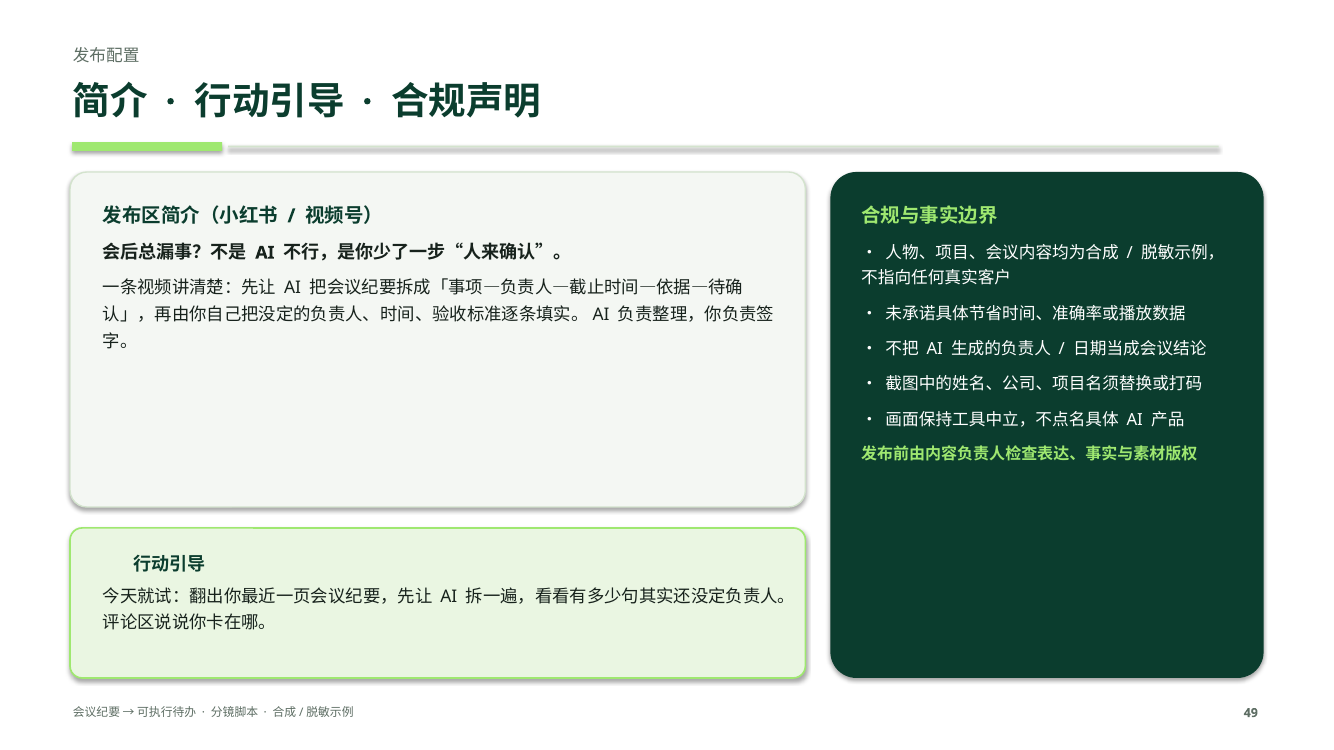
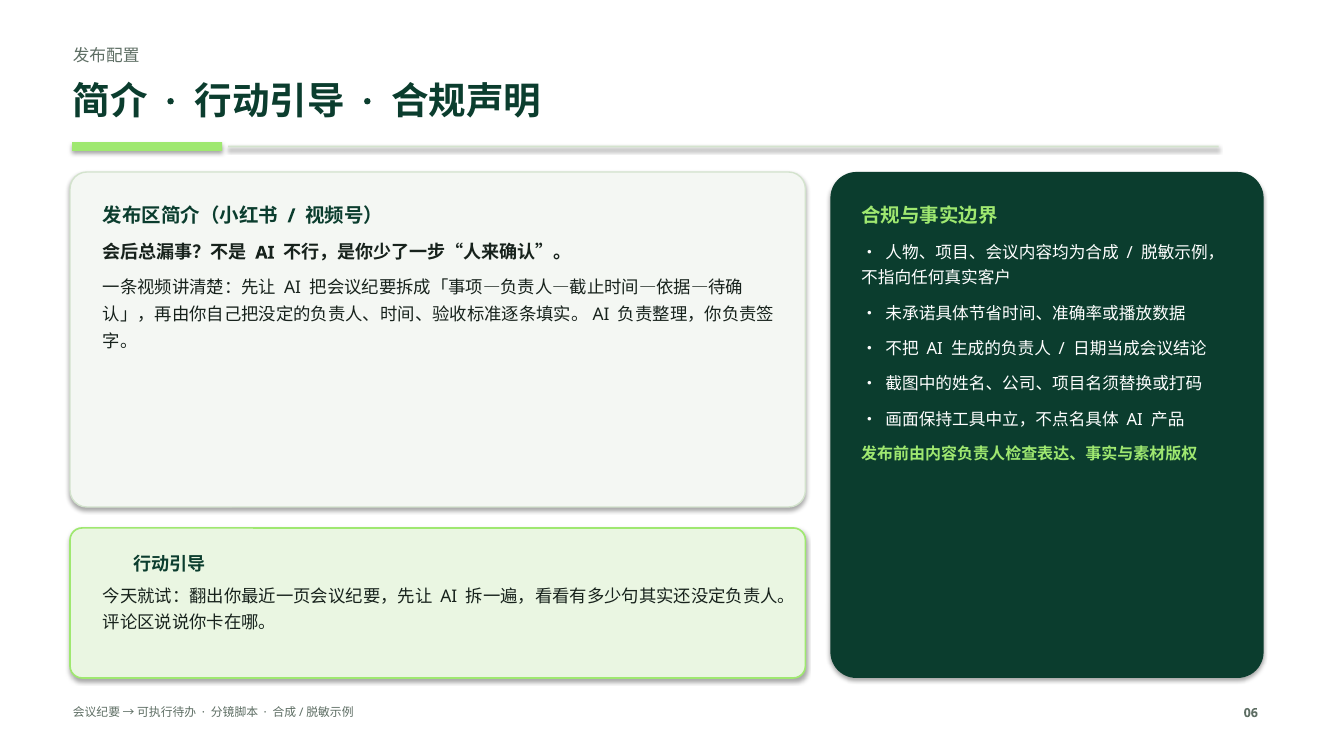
49: 49 -> 06 (1251, 713)
